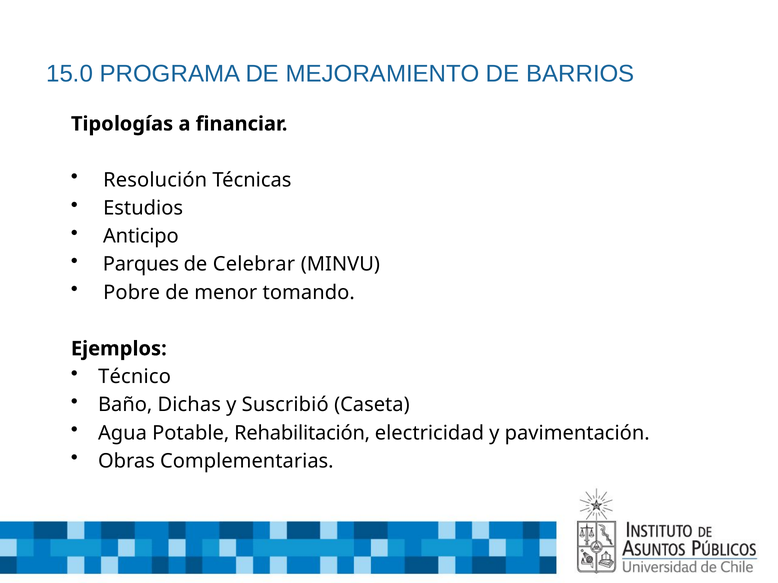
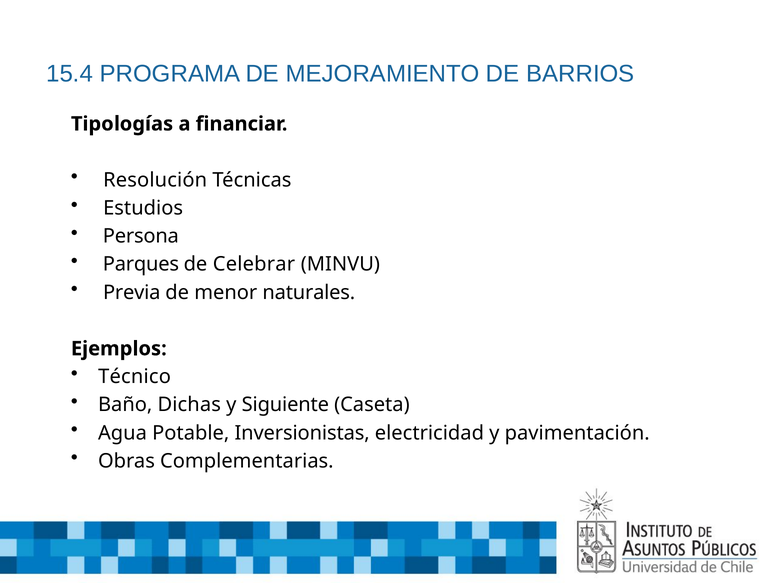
15.0: 15.0 -> 15.4 (70, 74)
Anticipo: Anticipo -> Persona (141, 236)
Pobre: Pobre -> Previa (132, 293)
tomando: tomando -> naturales (309, 293)
Suscribió: Suscribió -> Siguiente (285, 405)
Rehabilitación: Rehabilitación -> Inversionistas (302, 433)
